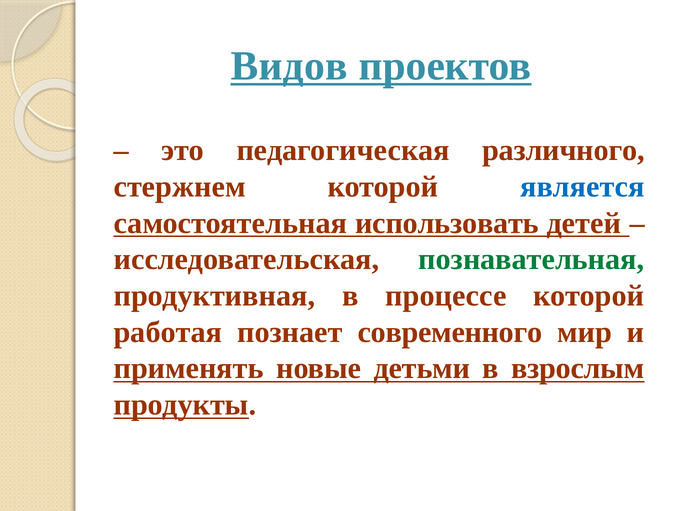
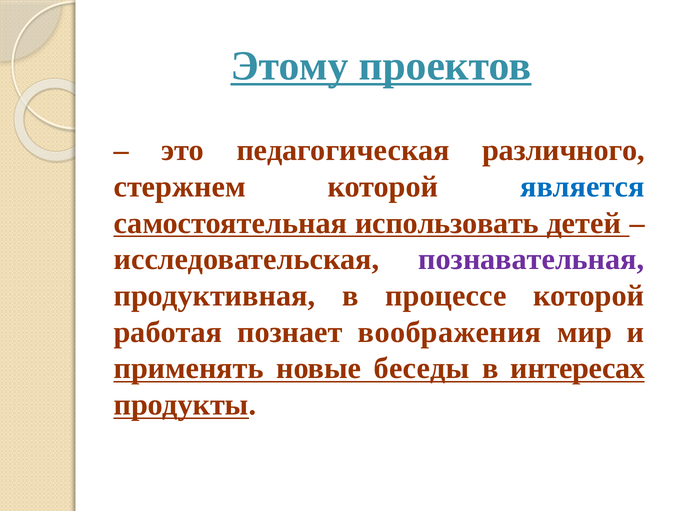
Видов: Видов -> Этому (289, 66)
познавательная colour: green -> purple (531, 259)
современного: современного -> воображения (450, 332)
детьми: детьми -> беседы (422, 368)
взрослым: взрослым -> интересах (578, 368)
